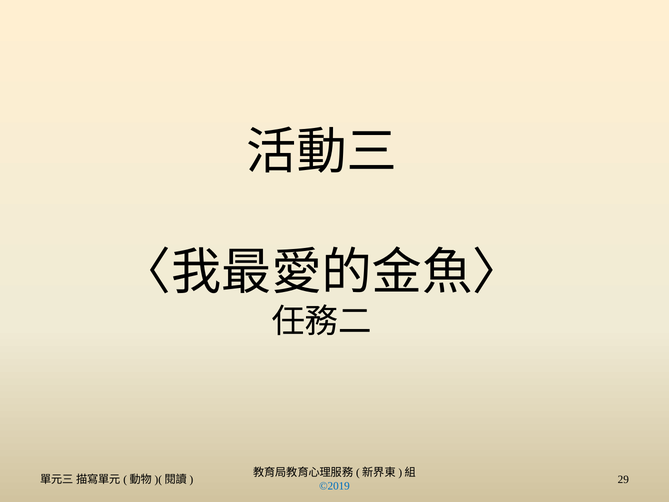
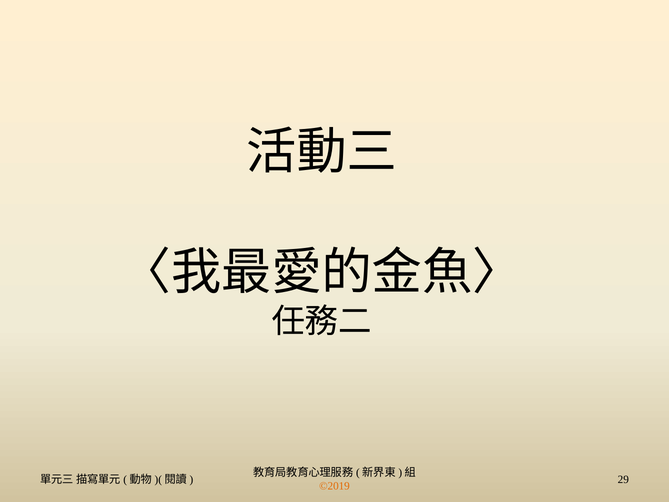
©2019 colour: blue -> orange (334, 486)
